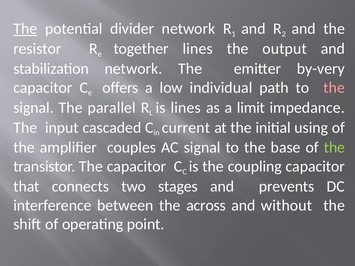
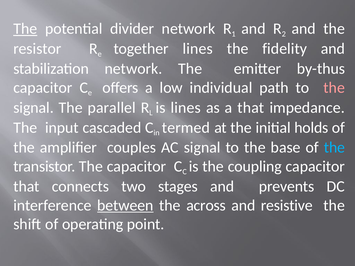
output: output -> fidelity (285, 49)
by-very: by-very -> by-thus (321, 69)
a limit: limit -> that (251, 108)
current: current -> termed (186, 128)
using: using -> holds (311, 128)
the colour: light green -> light blue (334, 148)
between underline: none -> present (125, 206)
without: without -> resistive (287, 206)
